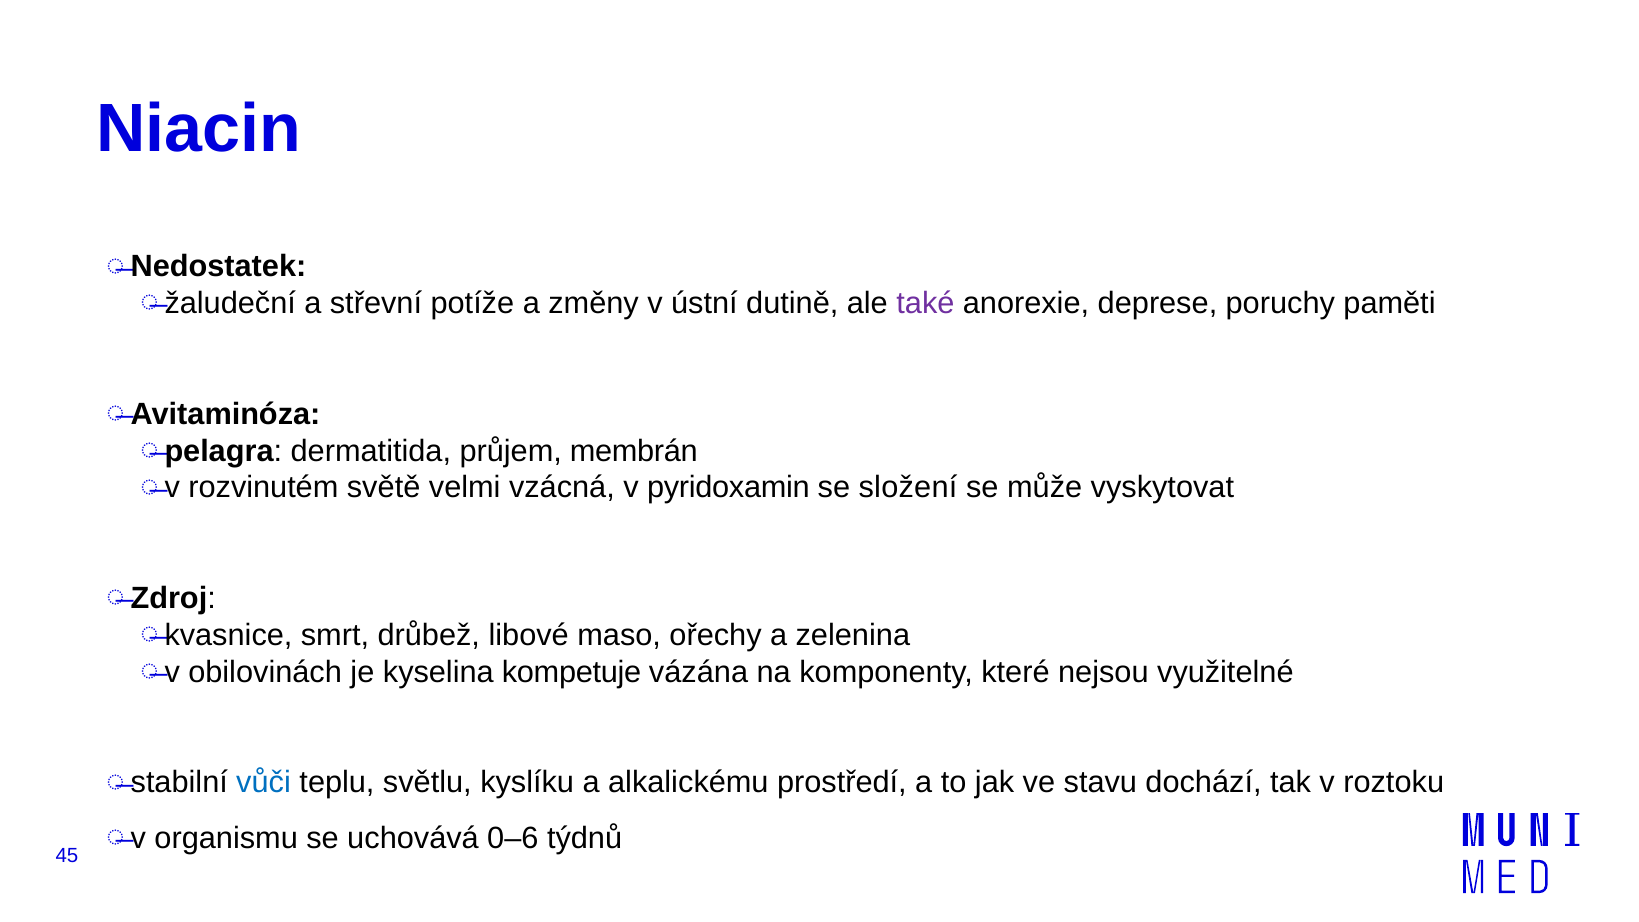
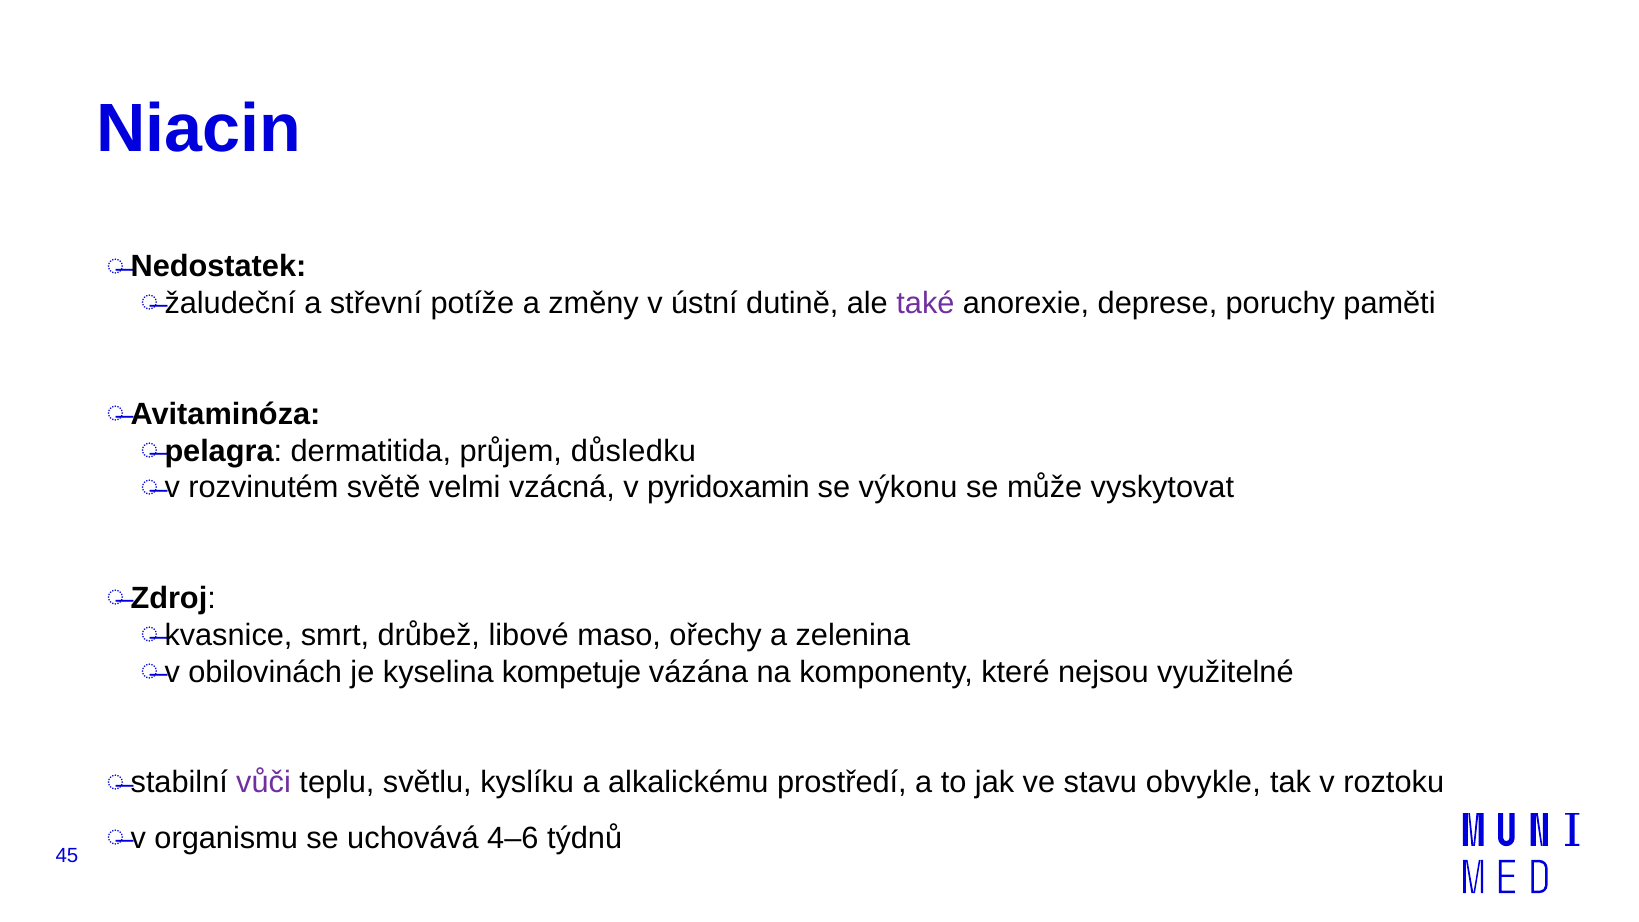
membrán: membrán -> důsledku (633, 451)
složení: složení -> výkonu (908, 488)
vůči colour: blue -> purple (264, 783)
dochází: dochází -> obvykle (1203, 783)
0–6: 0–6 -> 4–6 (513, 838)
